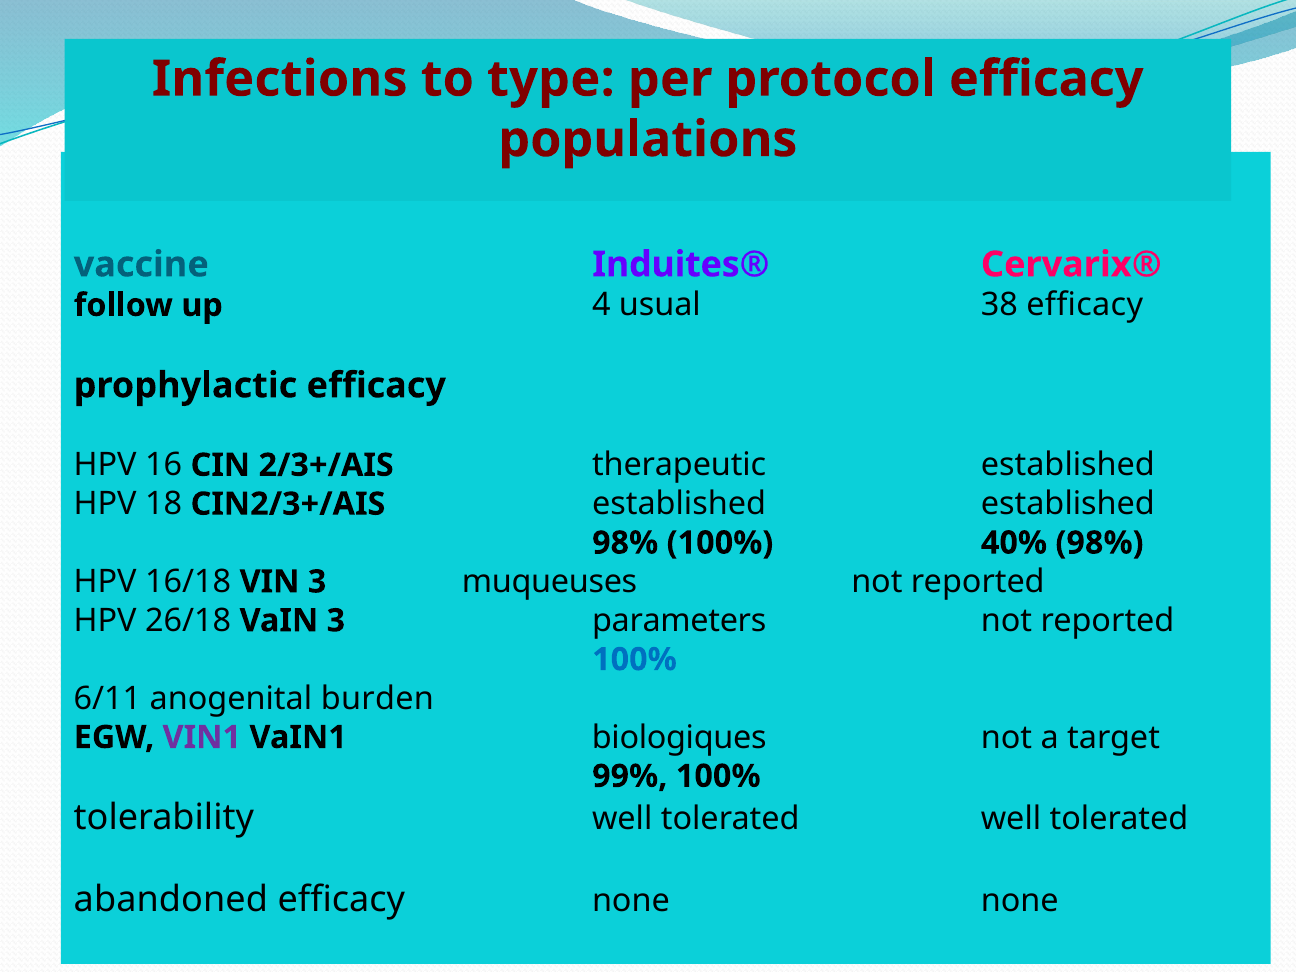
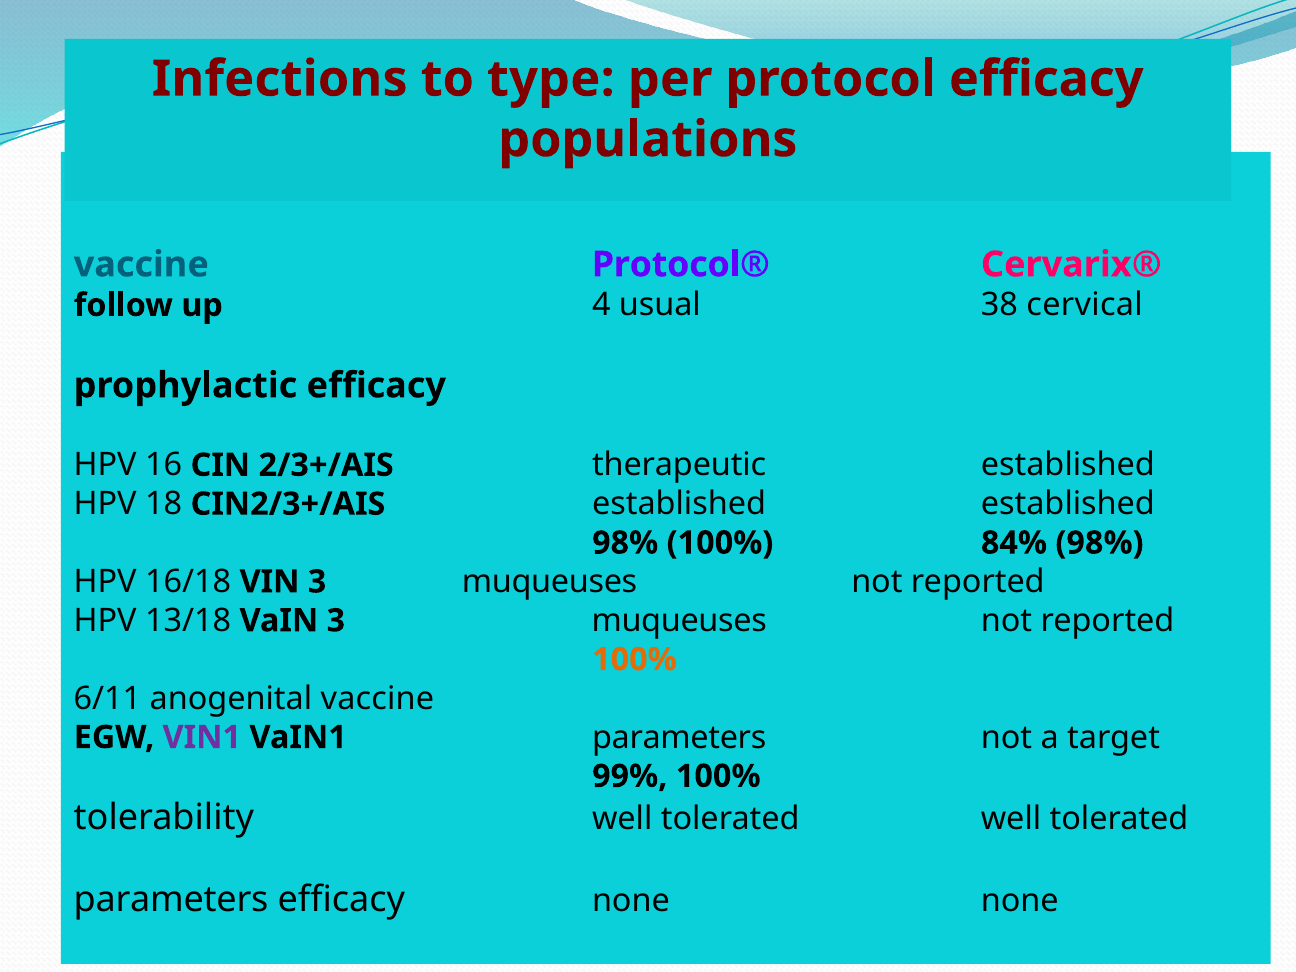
Induites®: Induites® -> Protocol® (681, 265)
38 efficacy: efficacy -> cervical (1085, 305)
40%: 40% -> 84% (1014, 543)
26/18: 26/18 -> 13/18 (188, 621)
VaIN 3 parameters: parameters -> muqueuses (679, 621)
100% colour: blue -> orange (634, 660)
anogenital burden: burden -> vaccine (377, 698)
VaIN1 biologiques: biologiques -> parameters (679, 737)
abandoned: abandoned -> parameters (171, 900)
